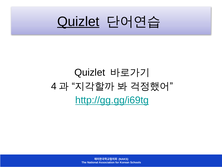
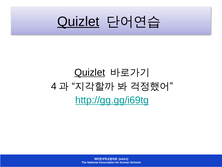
Quizlet underline: none -> present (90, 72)
